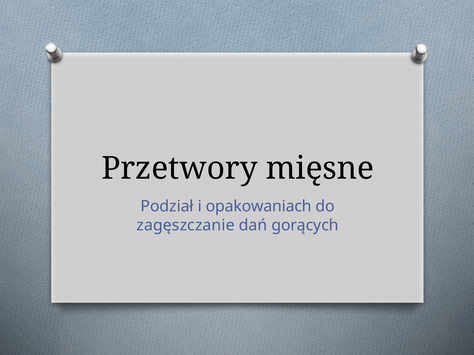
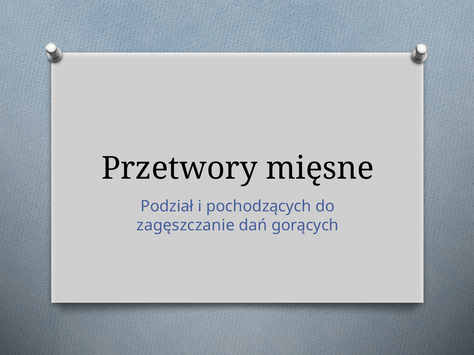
opakowaniach: opakowaniach -> pochodzących (259, 207)
